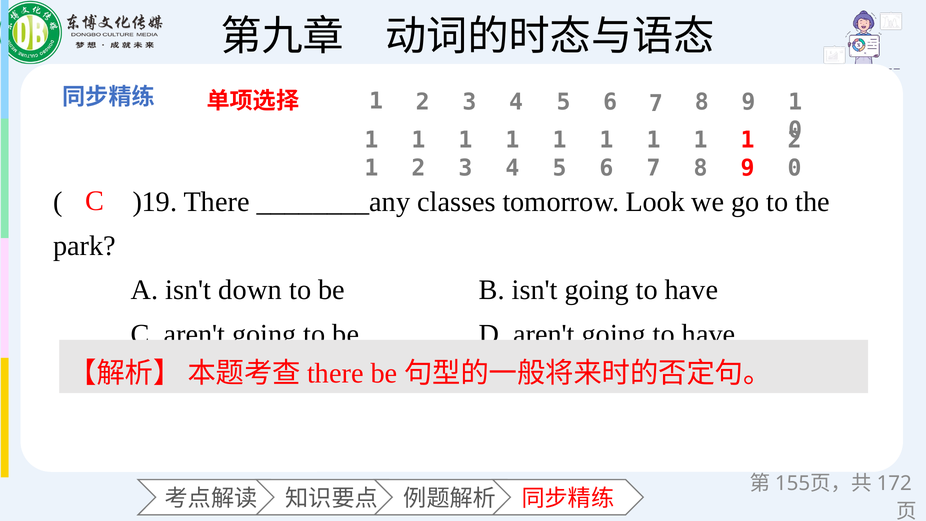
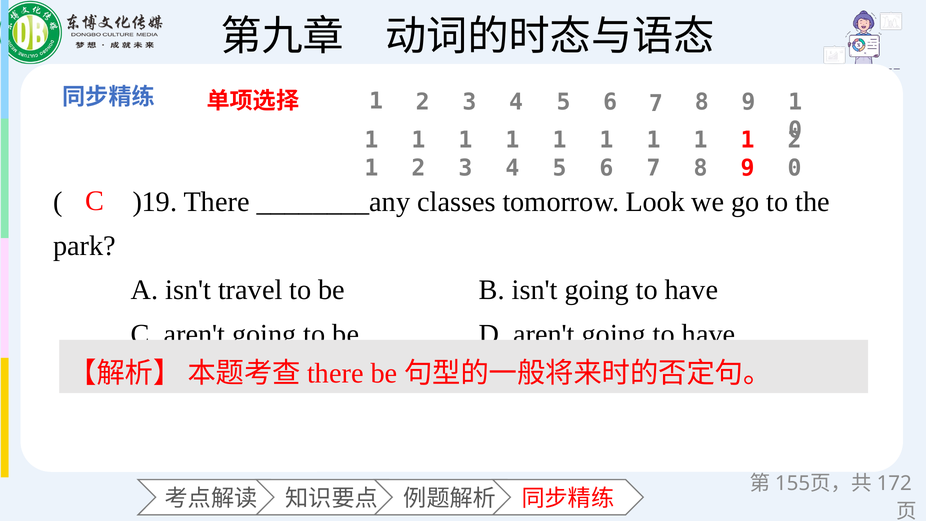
down: down -> travel (250, 290)
